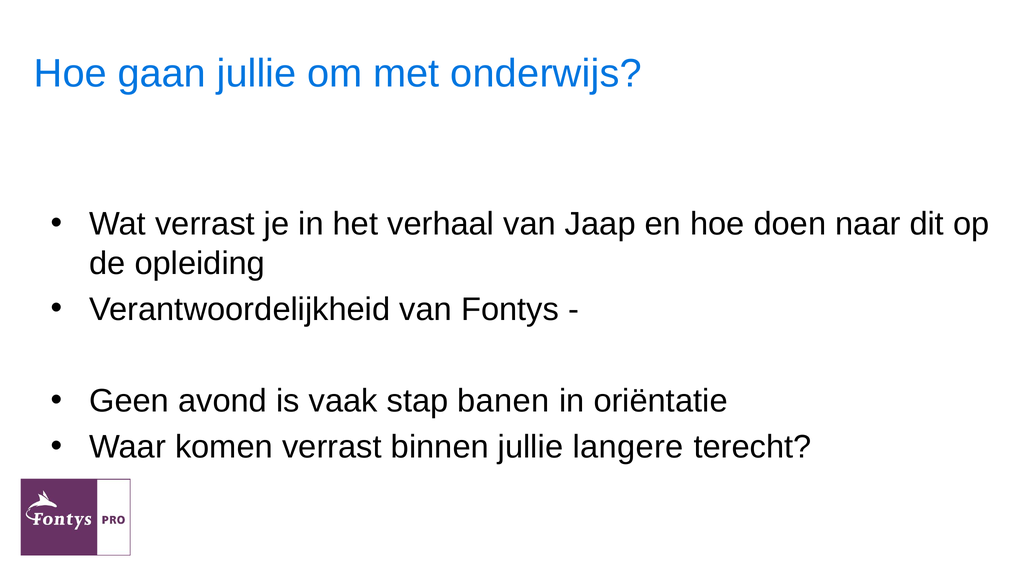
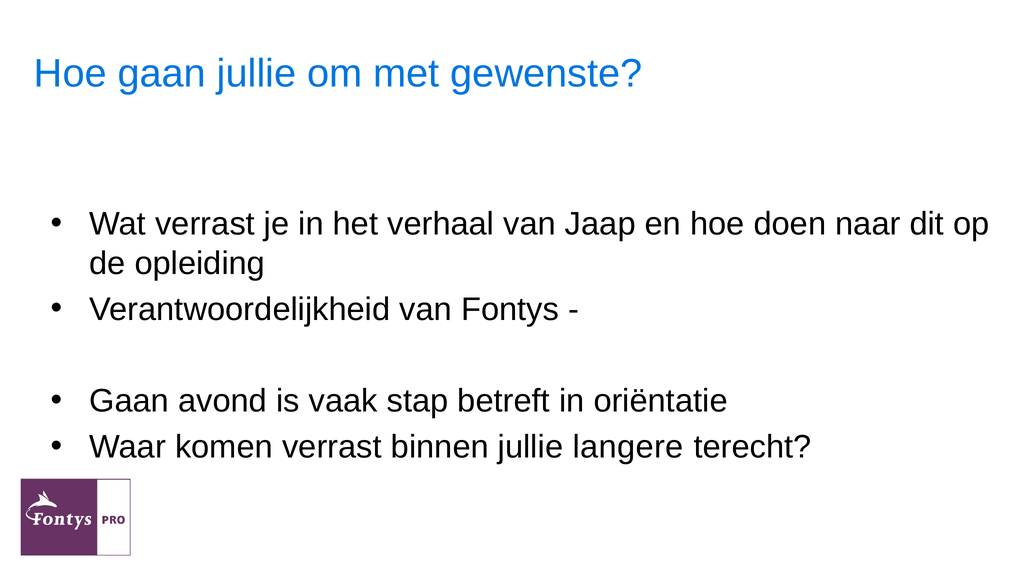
onderwijs: onderwijs -> gewenste (546, 74)
Geen: Geen -> Gaan (129, 401)
banen: banen -> betreft (504, 401)
